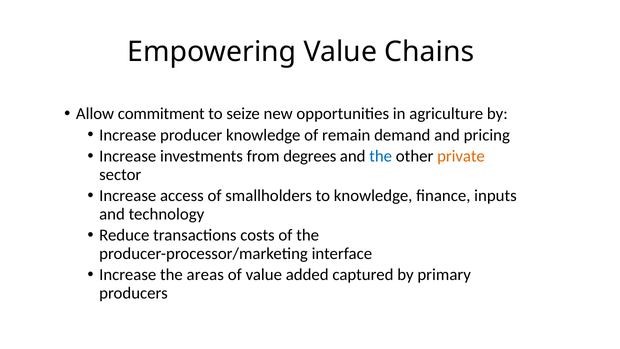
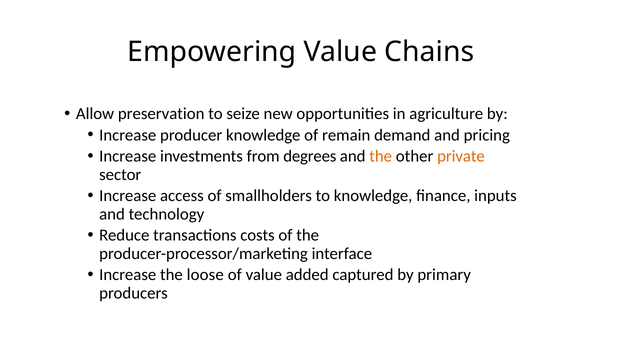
commitment: commitment -> preservation (161, 114)
the colour: blue -> orange (381, 156)
areas: areas -> loose (205, 275)
